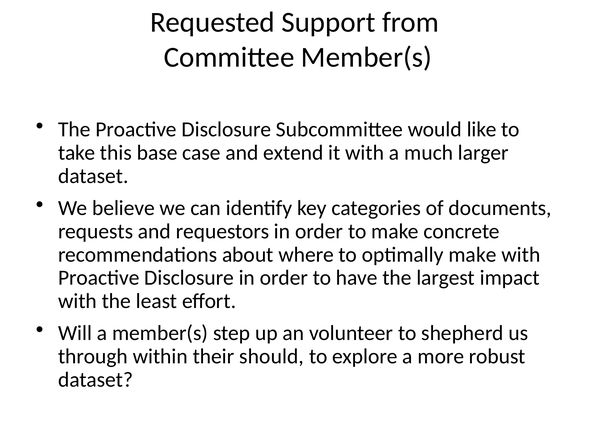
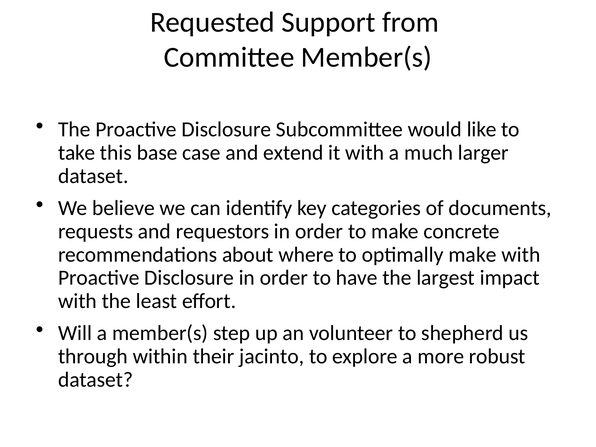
should: should -> jacinto (272, 356)
